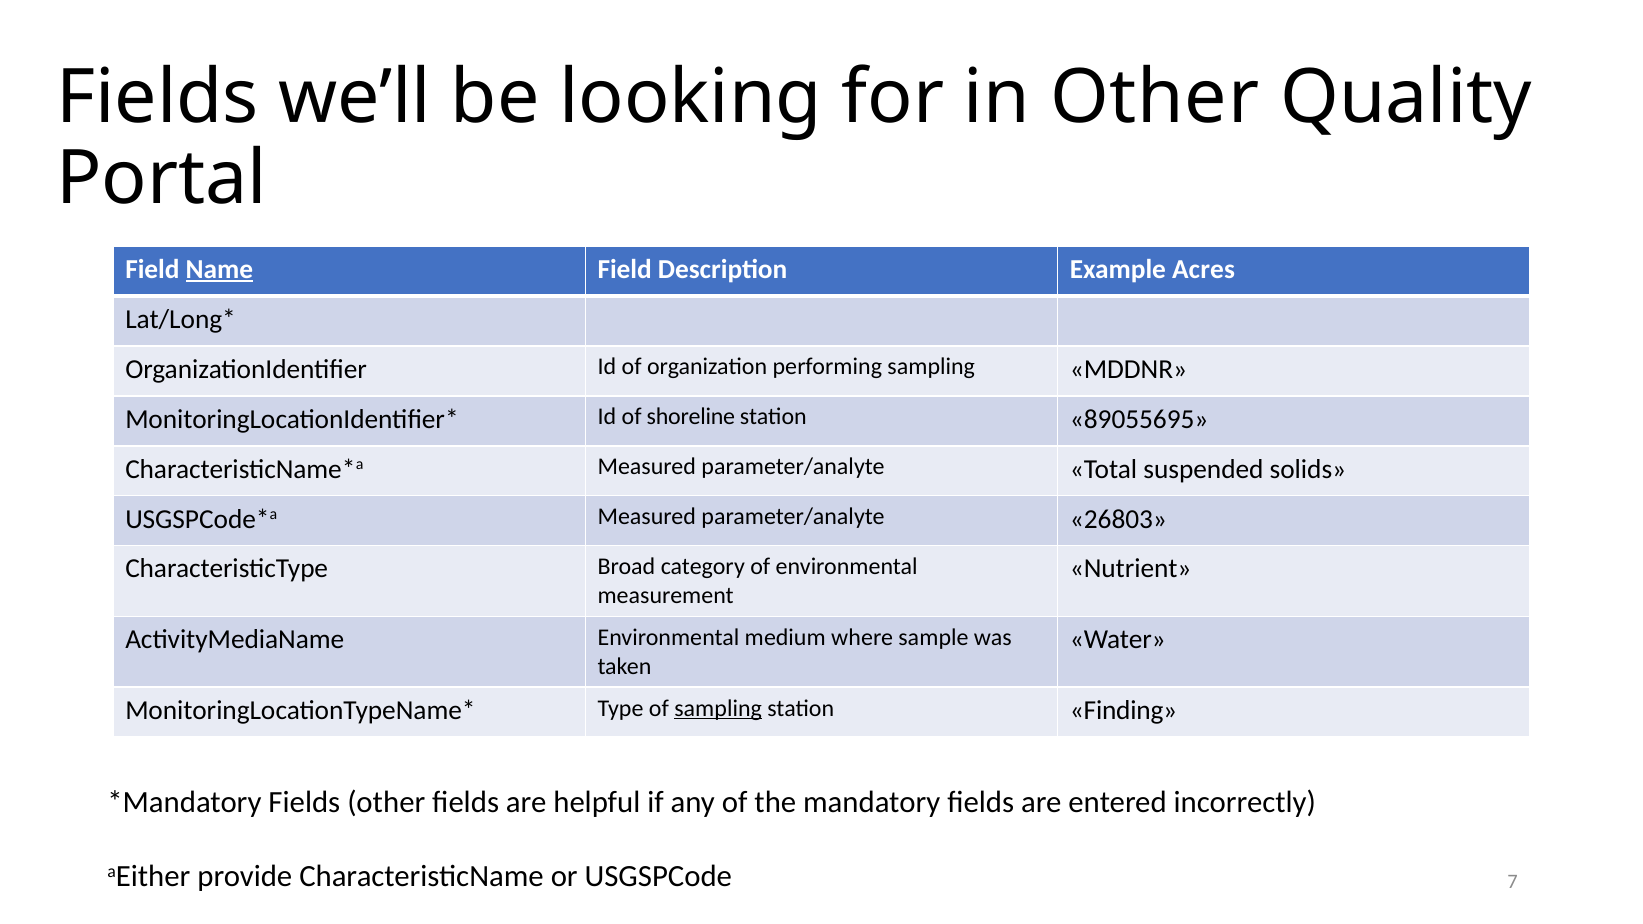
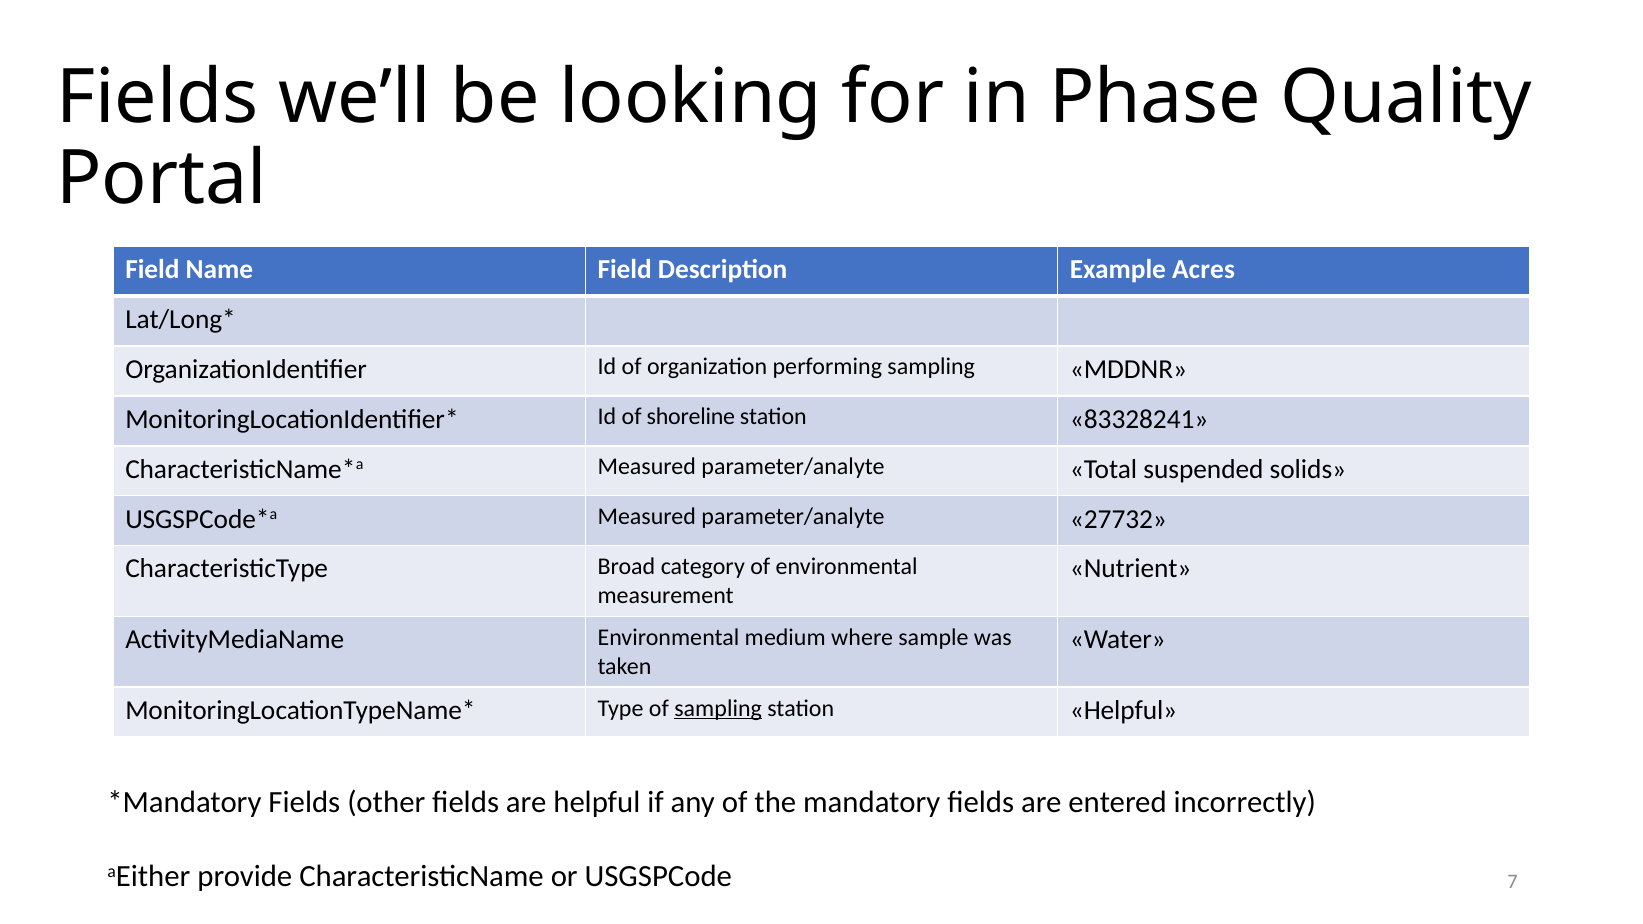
in Other: Other -> Phase (1155, 97)
Name underline: present -> none (219, 269)
89055695: 89055695 -> 83328241 (1139, 419)
26803: 26803 -> 27732 (1118, 519)
station Finding: Finding -> Helpful (1124, 710)
